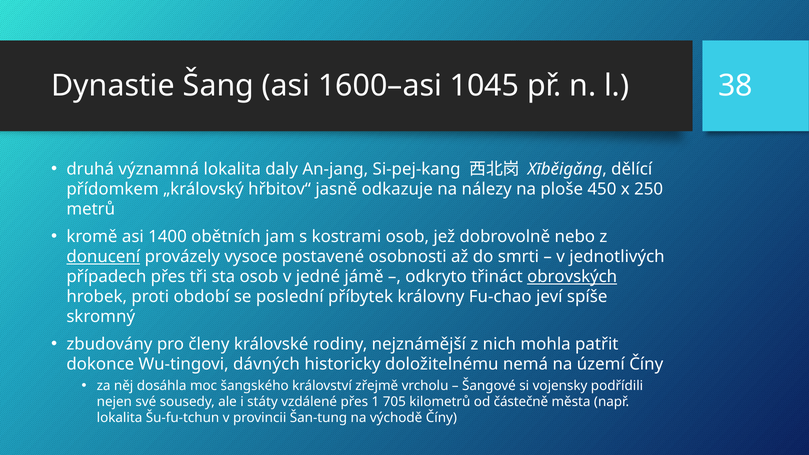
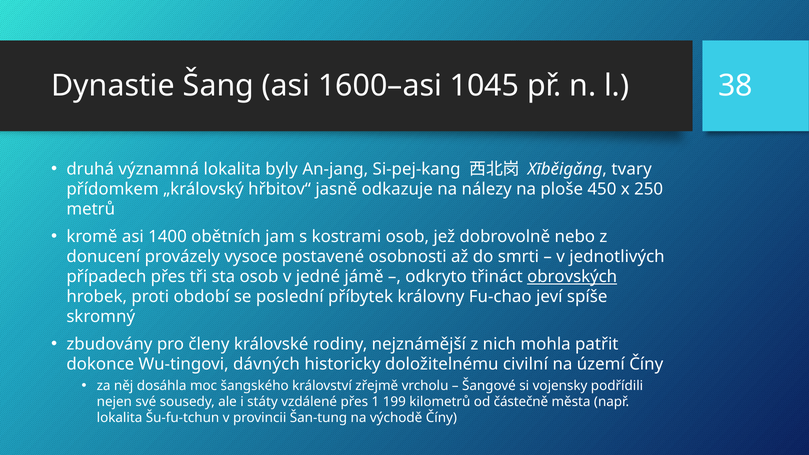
daly: daly -> byly (282, 169)
dělící: dělící -> tvary (632, 169)
donucení underline: present -> none (103, 257)
nemá: nemá -> civilní (525, 364)
705: 705 -> 199 (394, 402)
